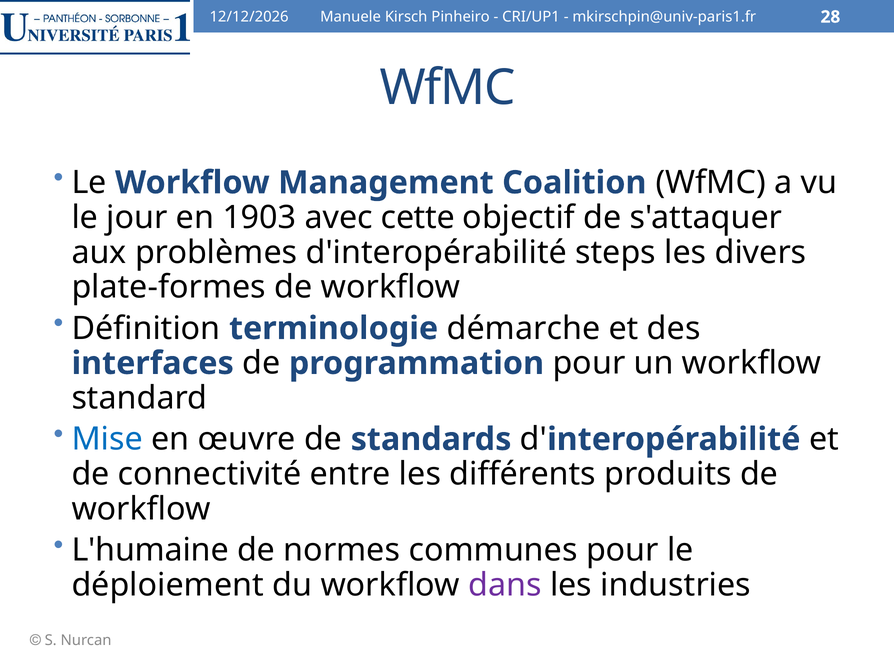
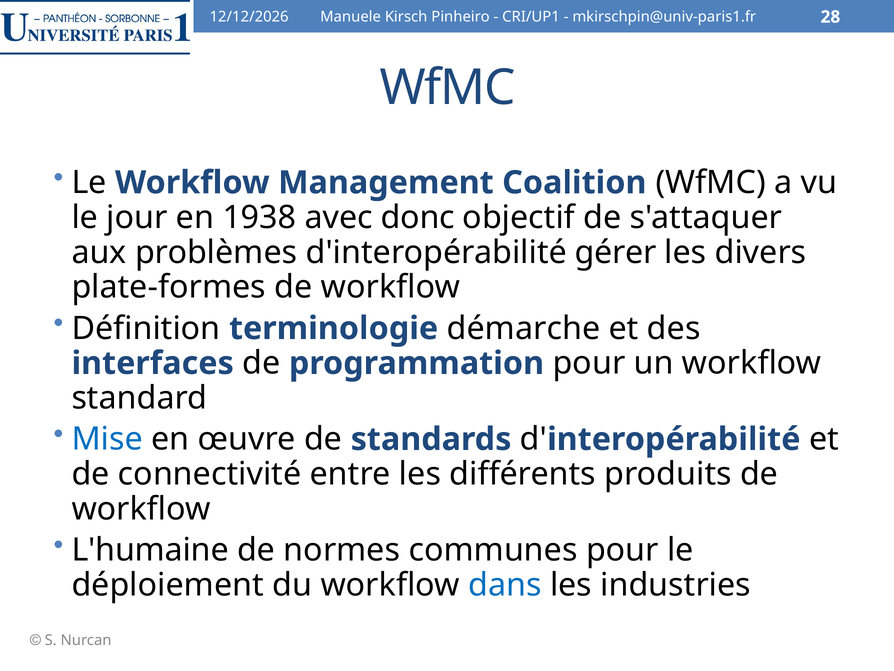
1903: 1903 -> 1938 (259, 217)
cette: cette -> donc (418, 217)
steps: steps -> gérer (616, 252)
dans colour: purple -> blue (505, 585)
